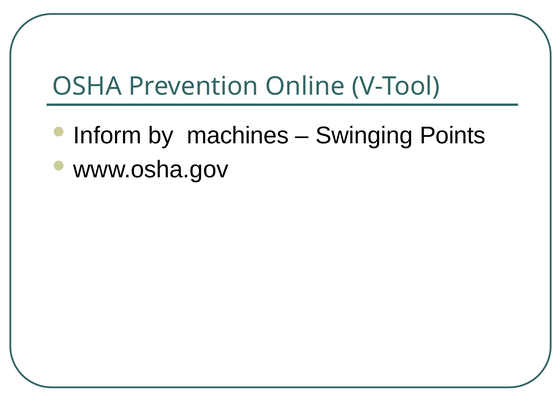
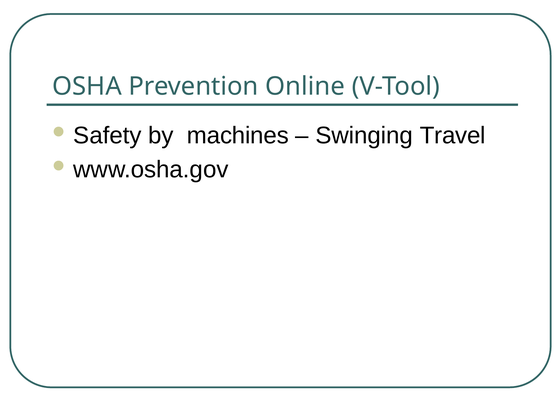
Inform: Inform -> Safety (107, 136)
Points: Points -> Travel (453, 136)
